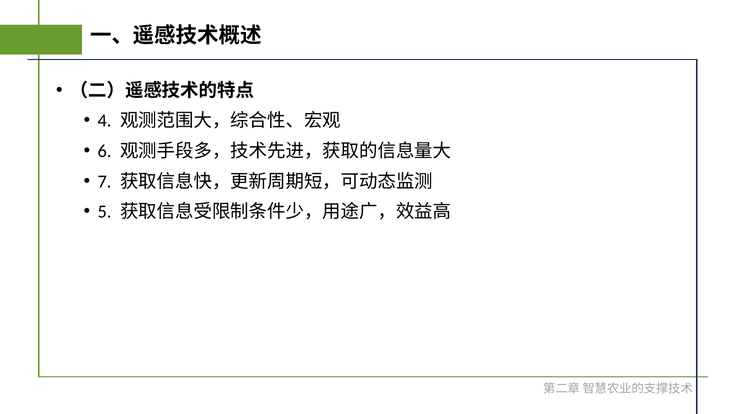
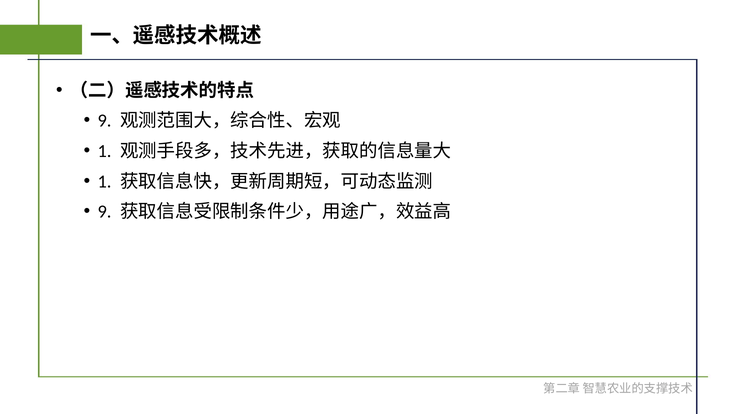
4: 4 -> 9 (104, 121)
6: 6 -> 1 (104, 151)
7: 7 -> 1 (104, 182)
5: 5 -> 9 (104, 212)
